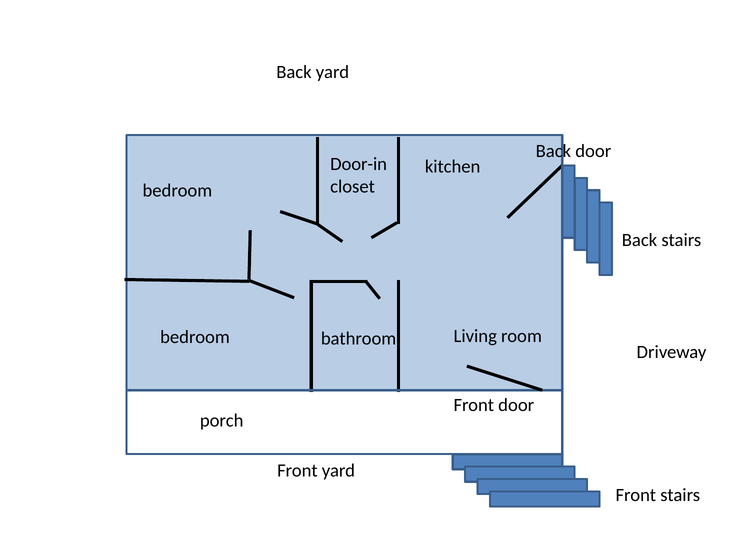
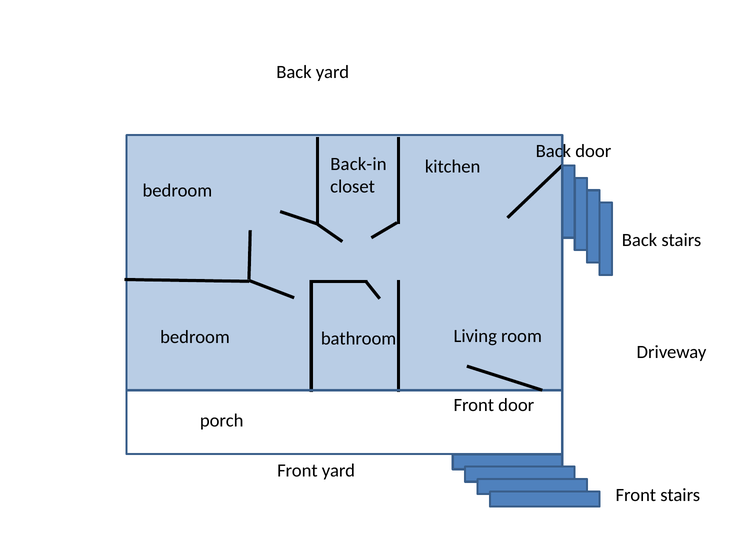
Door-in: Door-in -> Back-in (358, 164)
